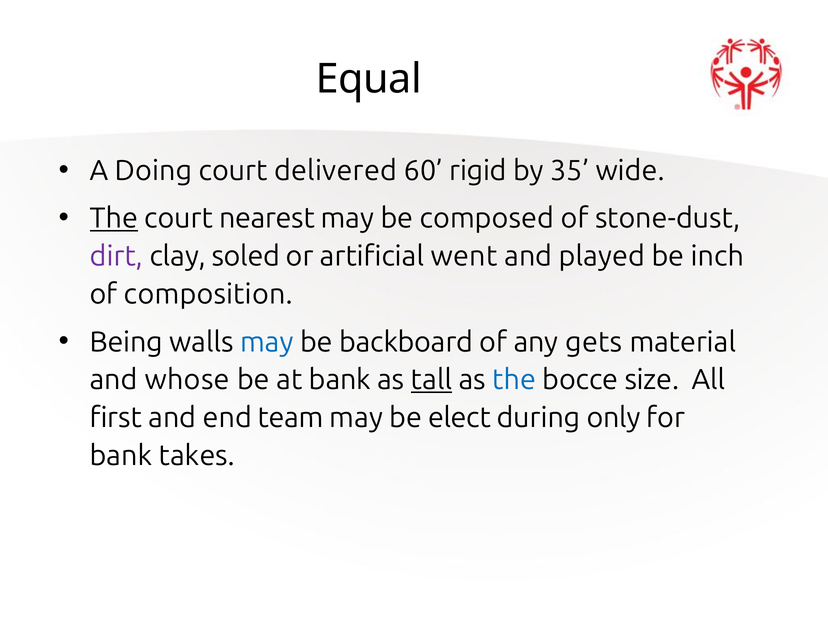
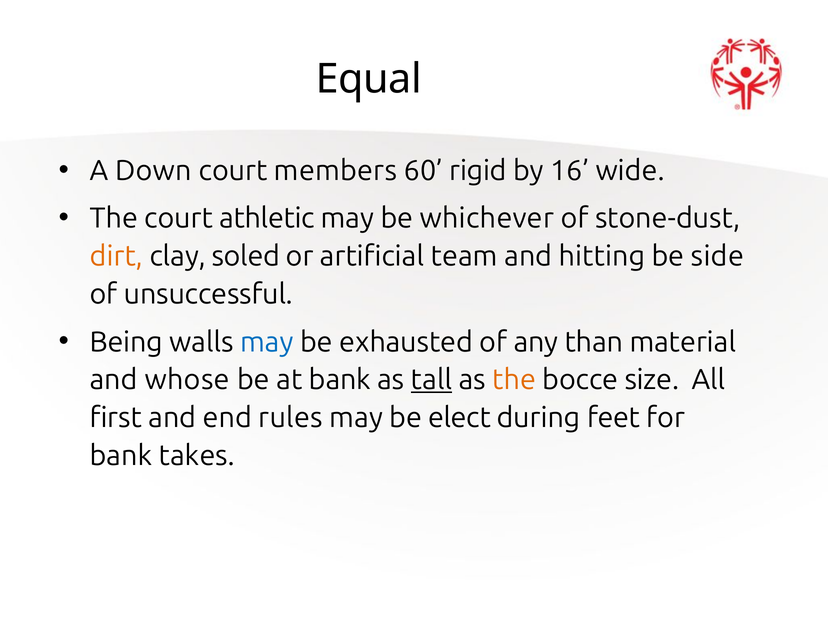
Doing: Doing -> Down (153, 171)
delivered: delivered -> members (336, 171)
35: 35 -> 16 (570, 171)
The underline: present -> none (114, 219)
nearest: nearest -> athletic (267, 219)
composed: composed -> whichever (487, 219)
dirt colour: purple -> orange (116, 256)
went: went -> team (464, 256)
played: played -> hitting (602, 256)
inch: inch -> side (717, 256)
composition: composition -> unsuccessful (209, 294)
backboard: backboard -> exhausted (406, 342)
gets: gets -> than (594, 342)
the colour: blue -> orange (514, 380)
team: team -> rules (291, 418)
only: only -> feet (614, 418)
